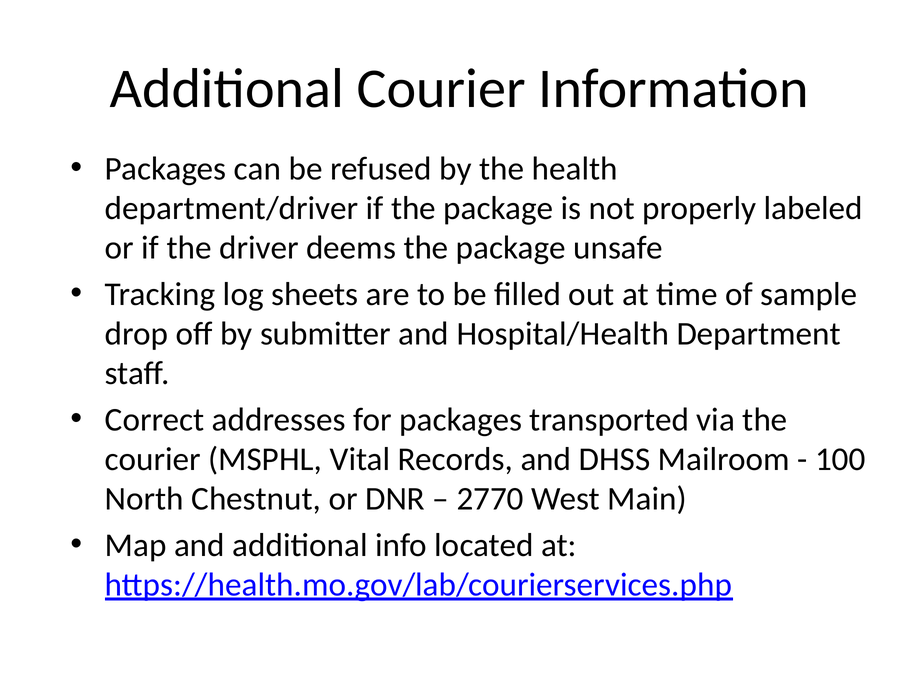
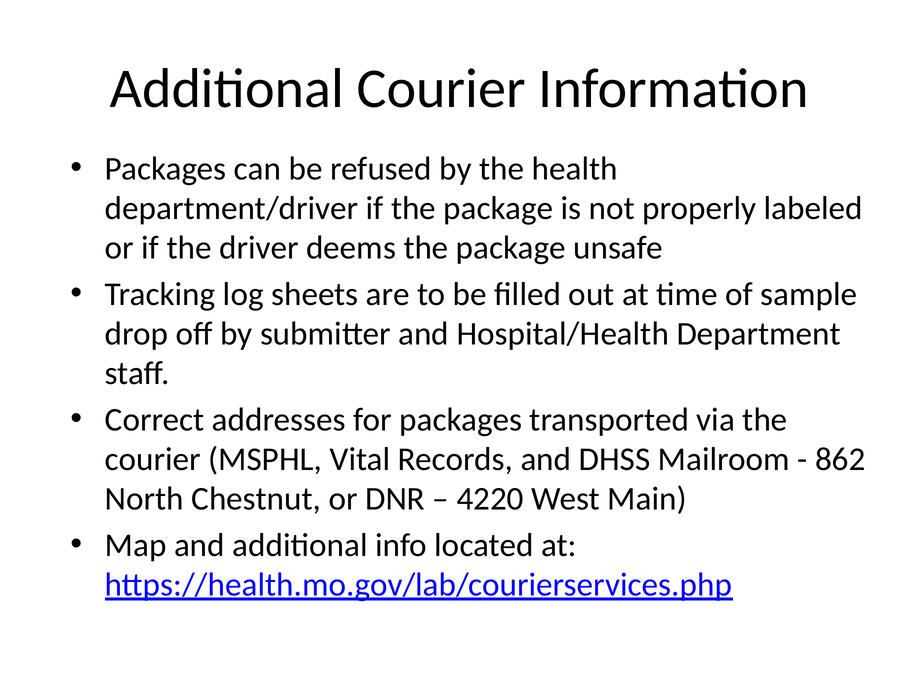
100: 100 -> 862 (840, 459)
2770: 2770 -> 4220 (490, 499)
